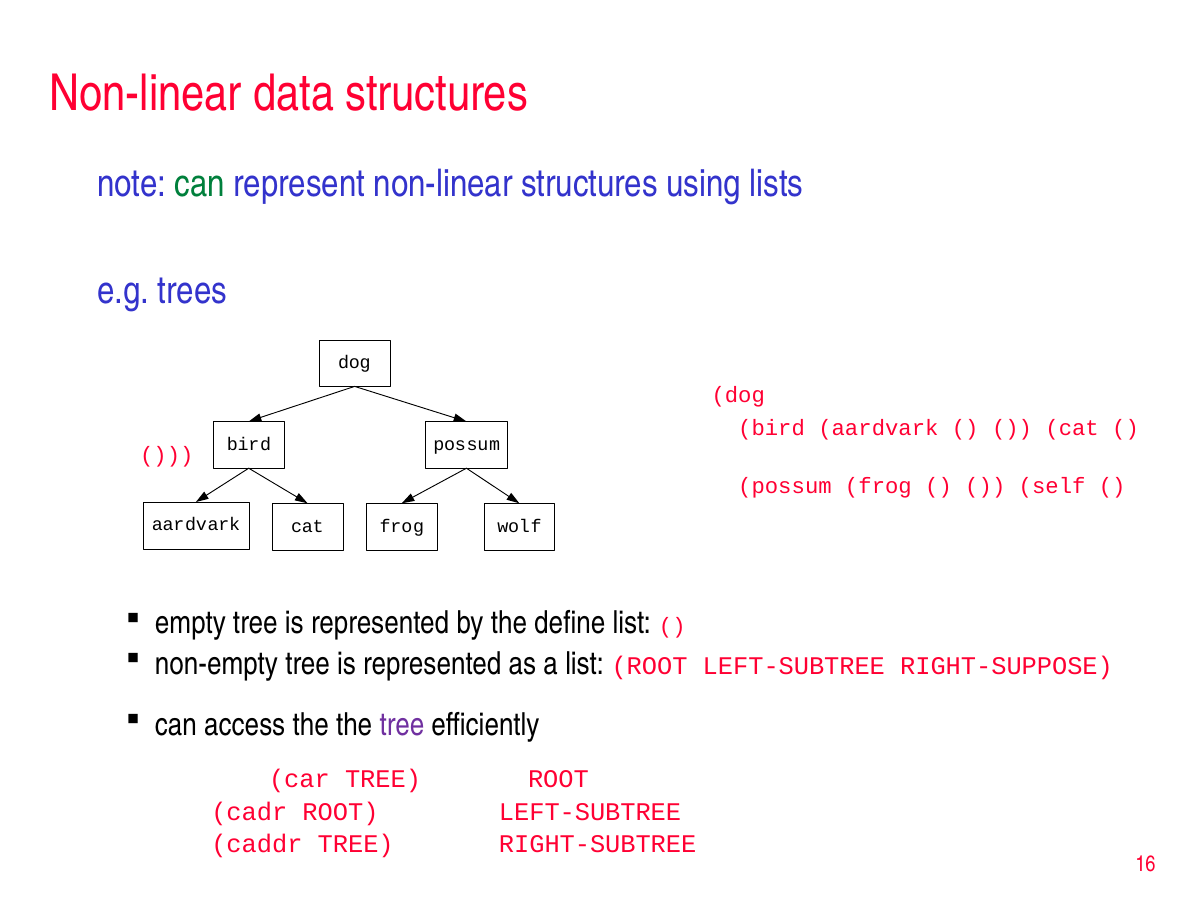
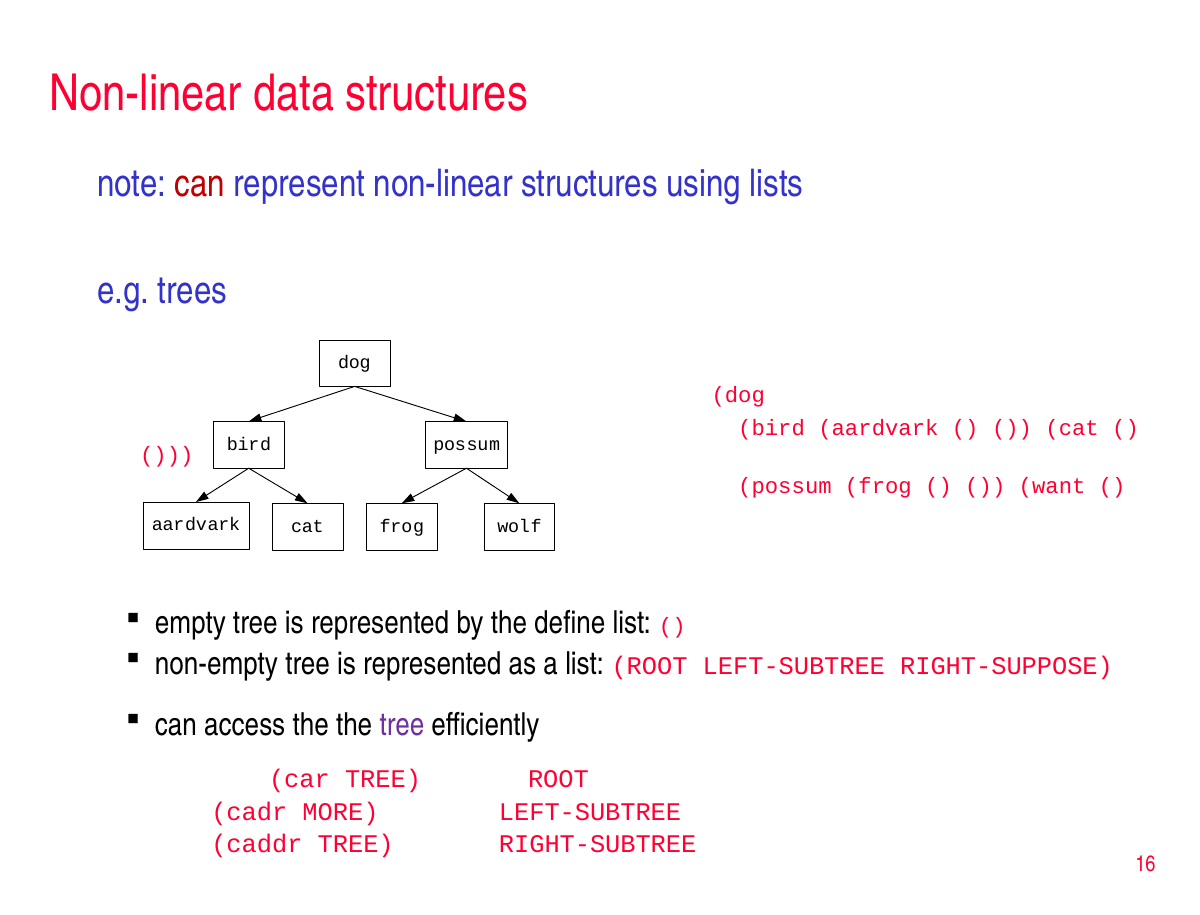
can colour: green -> red (200, 184)
self: self -> want (1052, 485)
cadr ROOT: ROOT -> MORE (340, 811)
